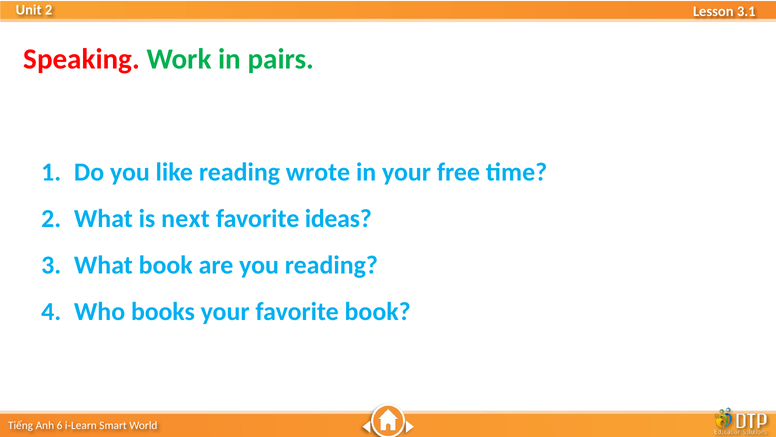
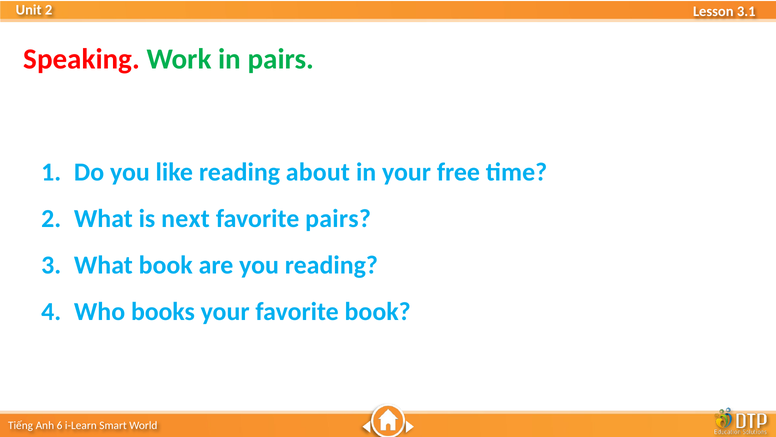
wrote: wrote -> about (318, 172)
favorite ideas: ideas -> pairs (338, 218)
